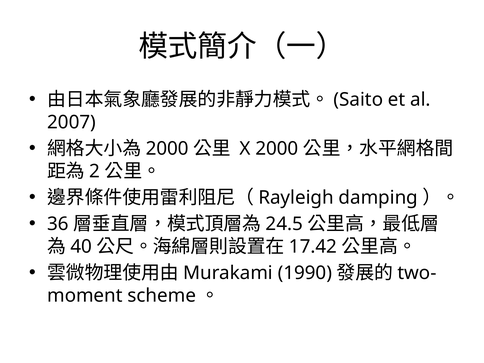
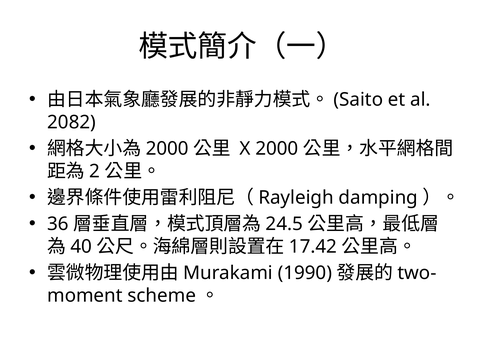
2007: 2007 -> 2082 (72, 122)
